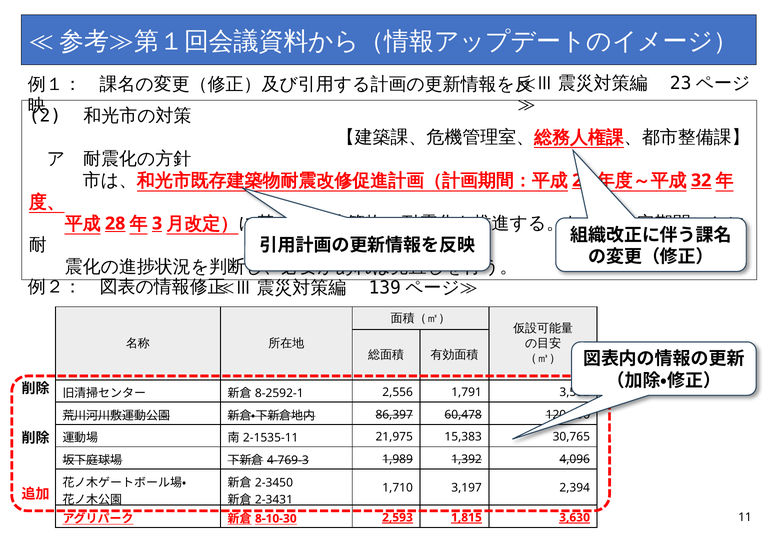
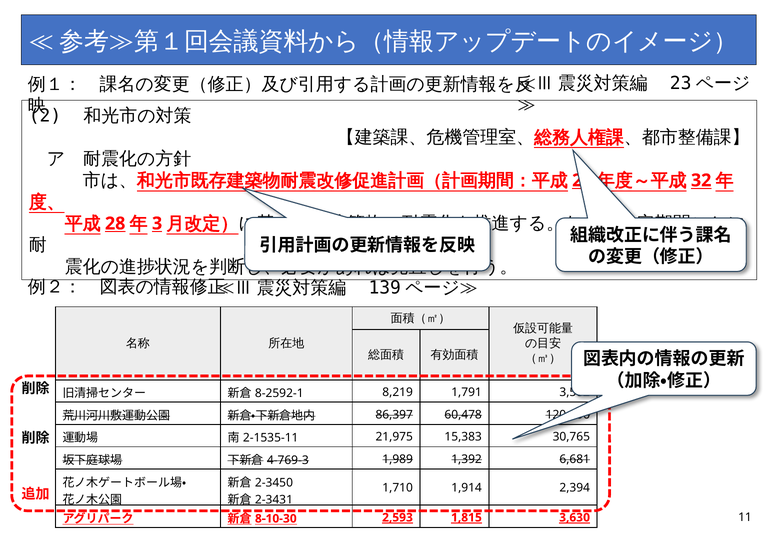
2,556: 2,556 -> 8,219 (398, 392)
4,096: 4,096 -> 6,681 (575, 459)
3,197: 3,197 -> 1,914 (467, 487)
